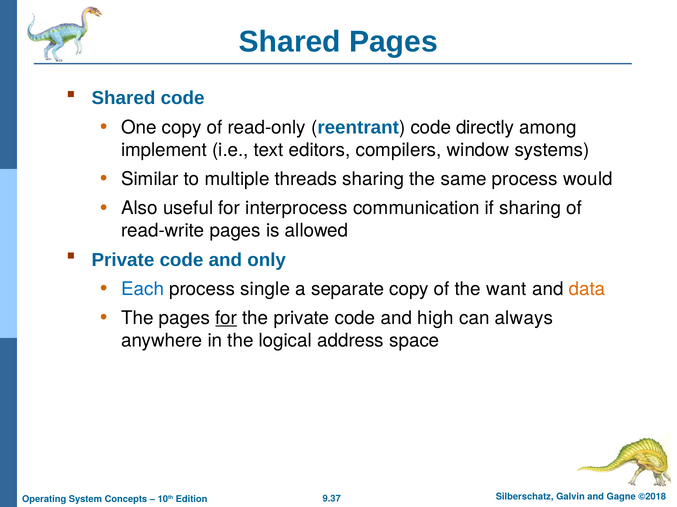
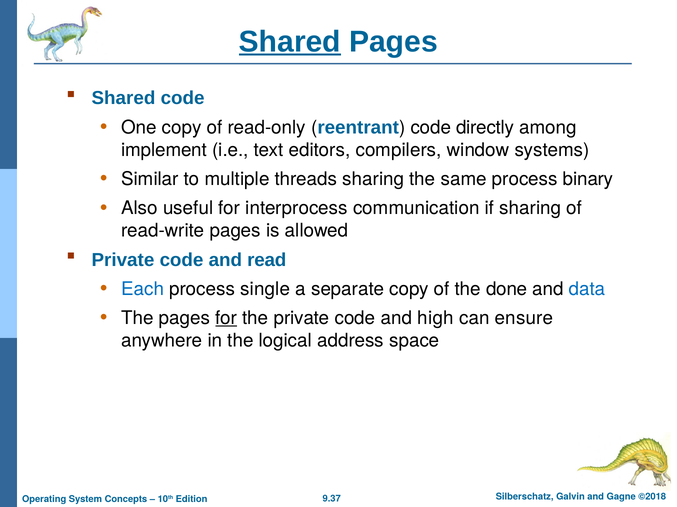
Shared underline: none -> present (290, 42)
would: would -> binary (588, 179)
only: only -> read (267, 260)
want: want -> done (507, 289)
data colour: orange -> blue (587, 289)
always: always -> ensure (524, 319)
